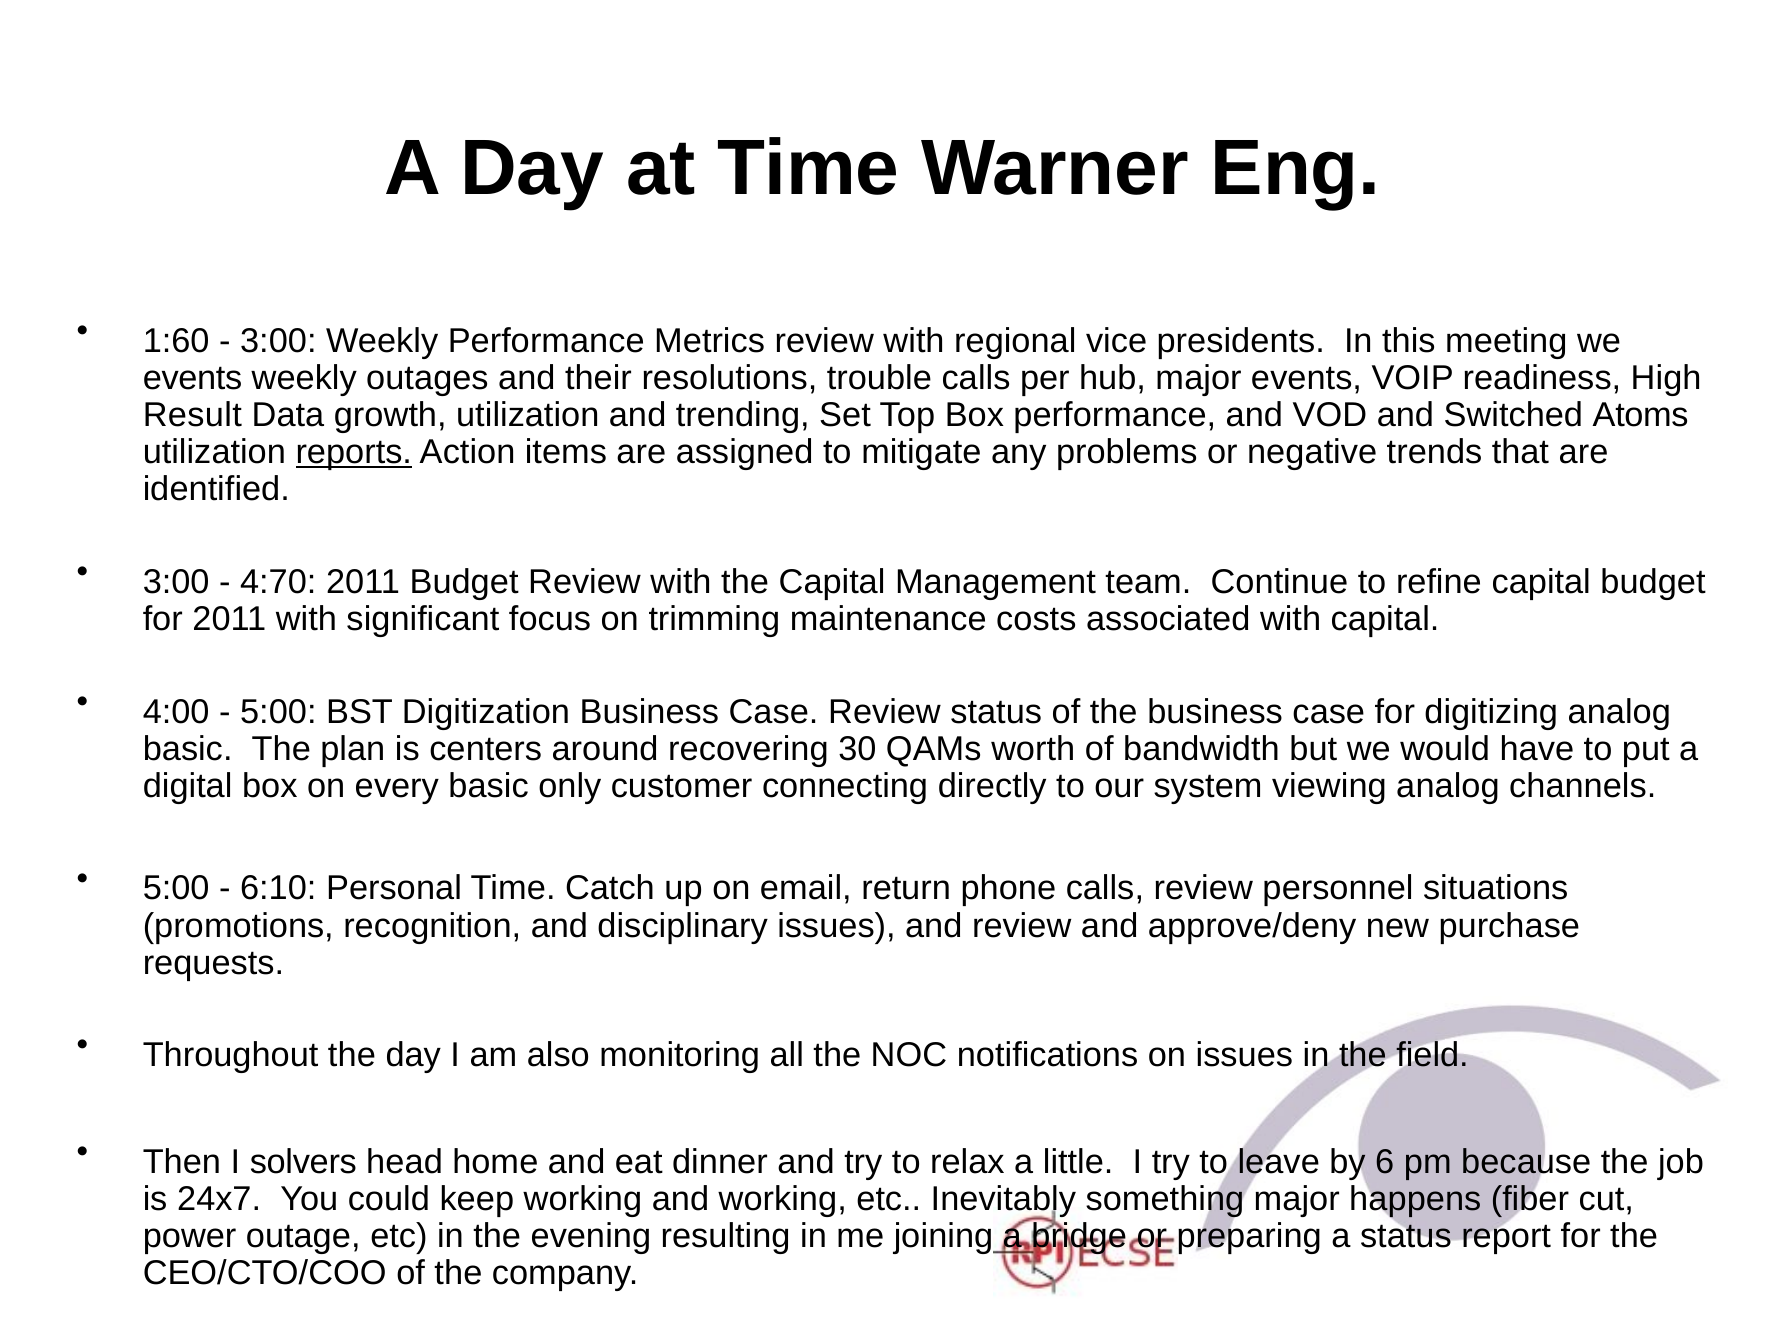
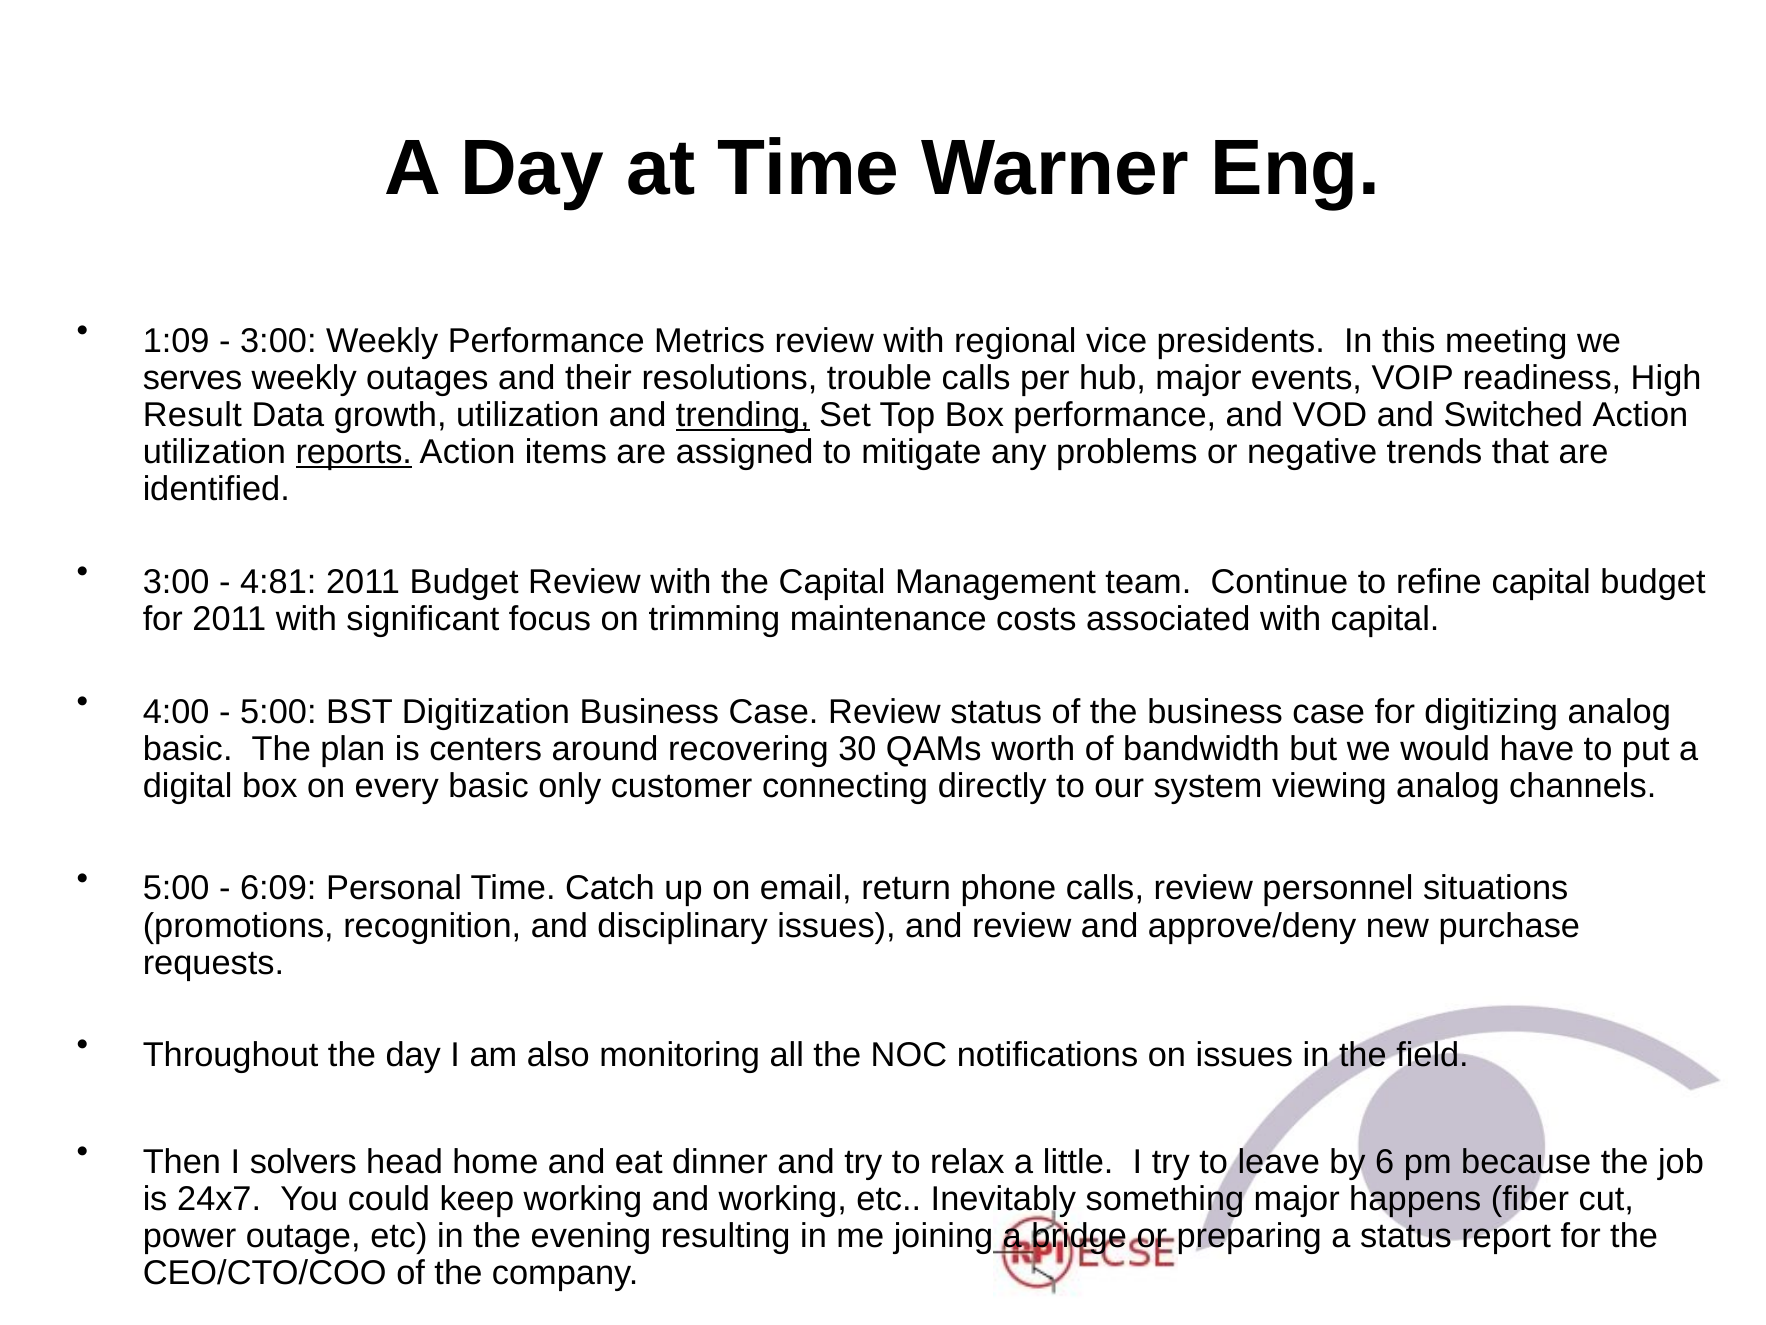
1:60: 1:60 -> 1:09 (176, 341)
events: events -> serves (193, 378)
trending underline: none -> present (743, 415)
Switched Atoms: Atoms -> Action (1640, 415)
4:70: 4:70 -> 4:81 (278, 582)
6:10: 6:10 -> 6:09 (278, 888)
